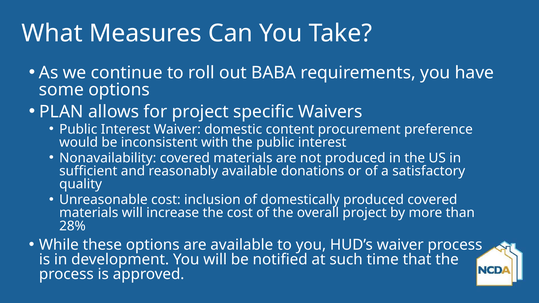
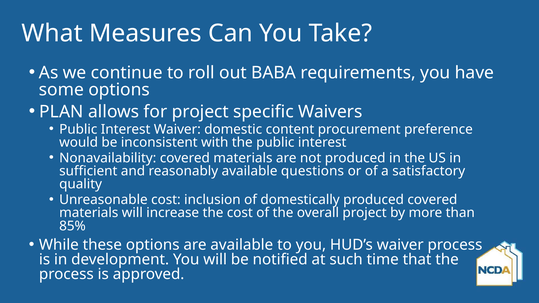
donations: donations -> questions (312, 171)
28%: 28% -> 85% (72, 226)
